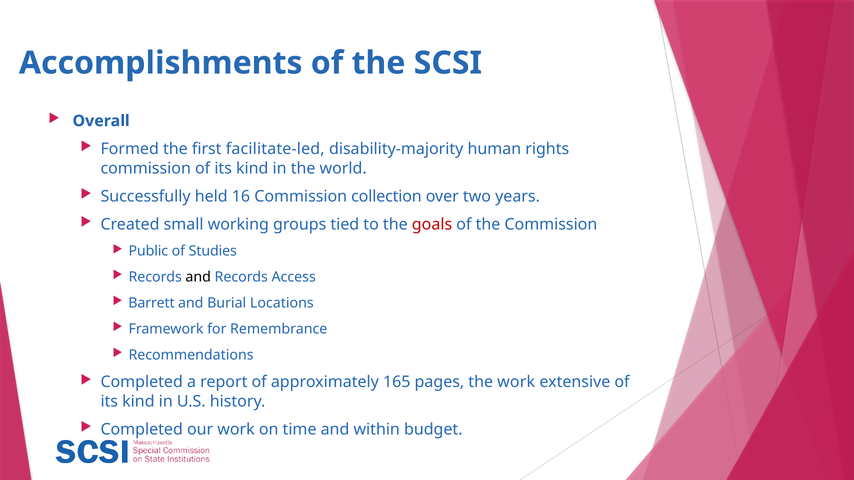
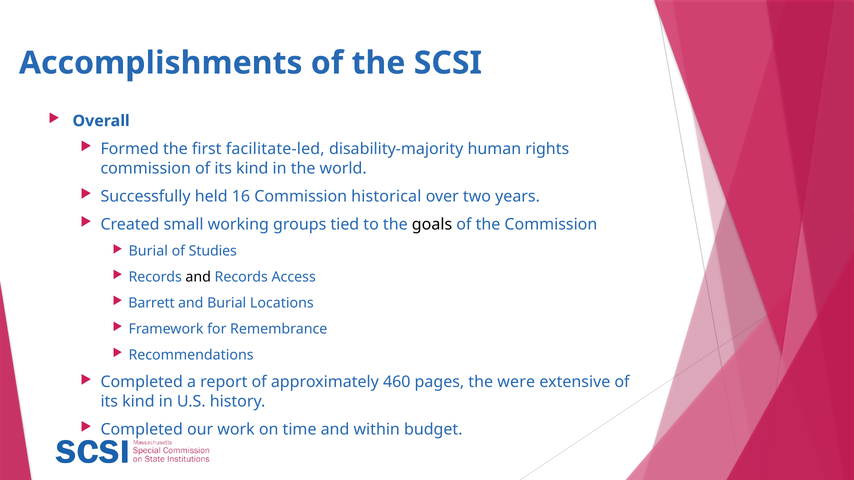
collection: collection -> historical (386, 196)
goals colour: red -> black (432, 225)
Public: Public -> Burial (148, 251)
165: 165 -> 460 (397, 382)
the work: work -> were (516, 382)
